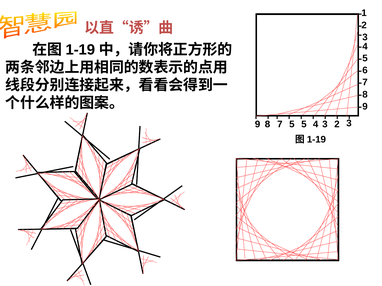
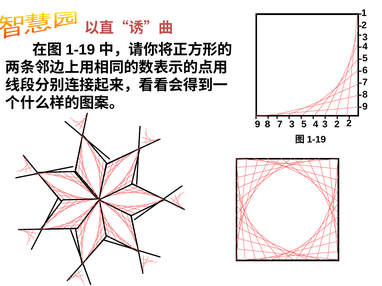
7 5: 5 -> 3 (292, 124)
3: 3 -> 2 (349, 123)
